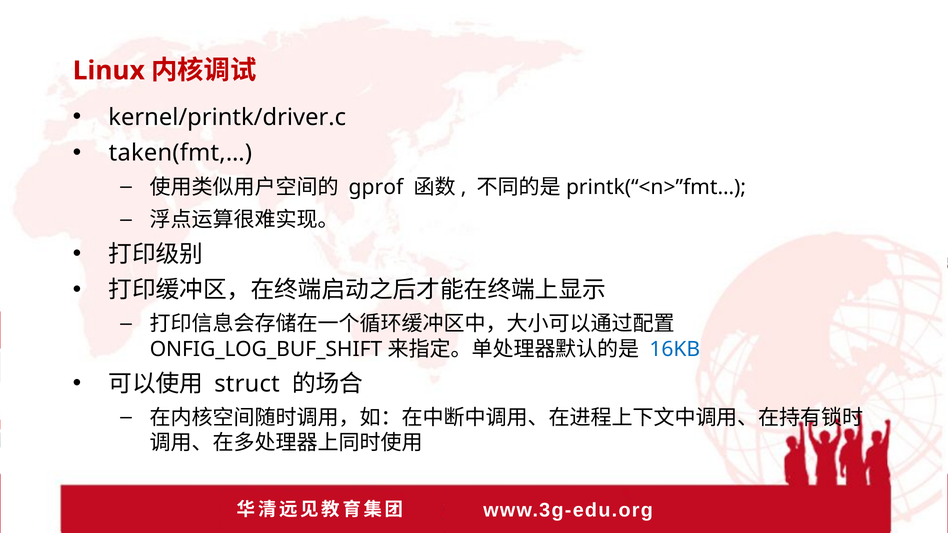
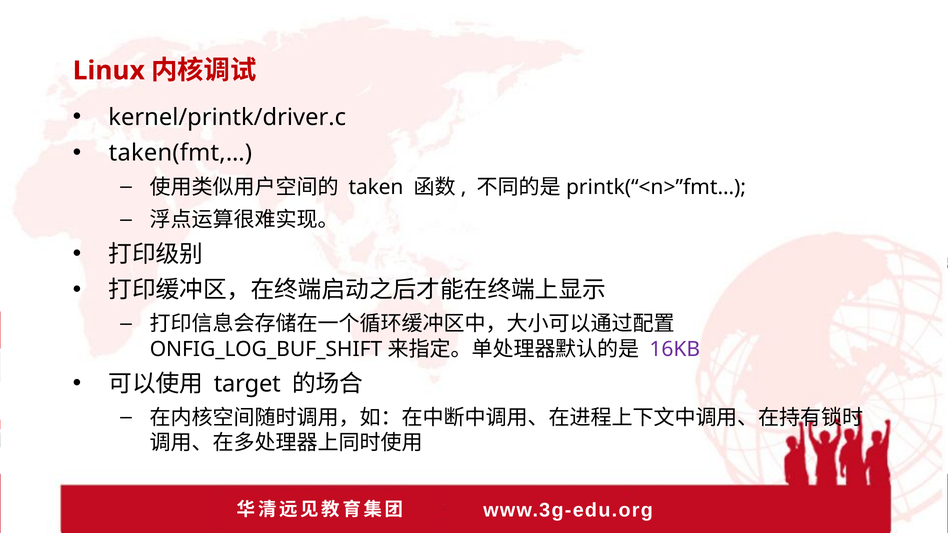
gprof: gprof -> taken (376, 187)
16KB colour: blue -> purple (675, 349)
struct: struct -> target (247, 384)
